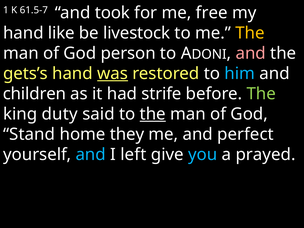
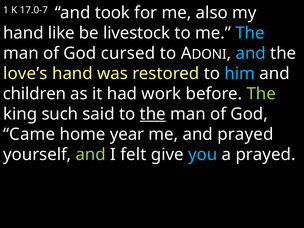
61.5-7: 61.5-7 -> 17.0-7 (34, 10)
free: free -> also (212, 13)
The colour: yellow -> light blue (250, 33)
person: person -> cursed (128, 53)
and colour: pink -> light blue (251, 53)
gets’s: gets’s -> love’s (25, 74)
was underline: present -> none (113, 74)
strife: strife -> work (161, 94)
duty: duty -> such (60, 114)
Stand: Stand -> Came (29, 134)
they: they -> year (127, 134)
and perfect: perfect -> prayed (245, 134)
and colour: light blue -> light green (91, 155)
left: left -> felt (133, 155)
